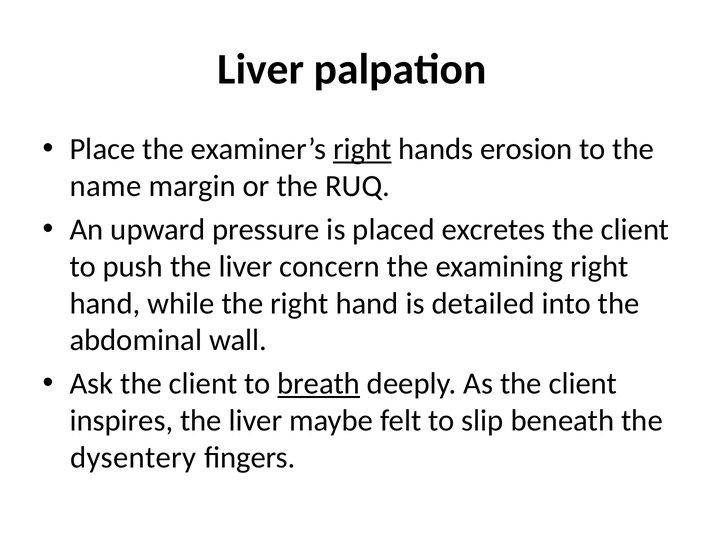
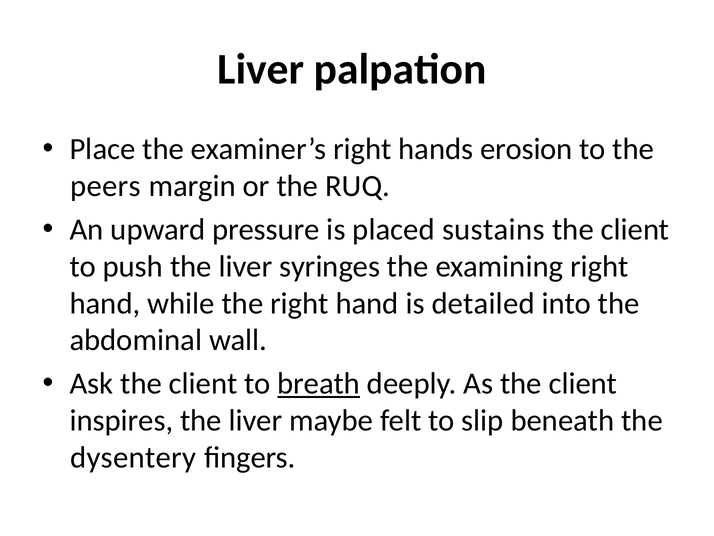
right underline: present -> none (362, 149)
name: name -> peers (106, 186)
excretes: excretes -> sustains (493, 229)
concern: concern -> syringes (330, 266)
